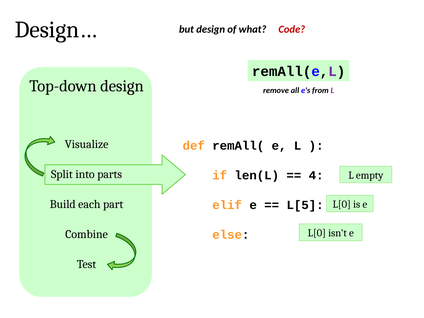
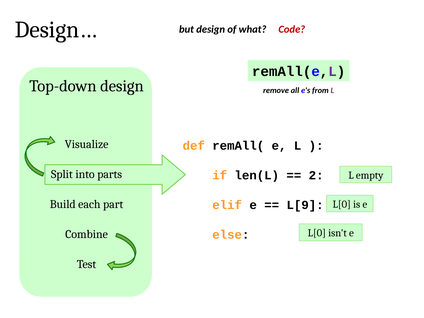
4: 4 -> 2 (316, 175)
L[5: L[5 -> L[9 (305, 205)
